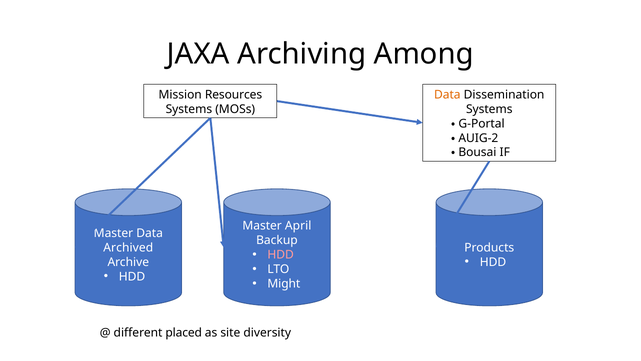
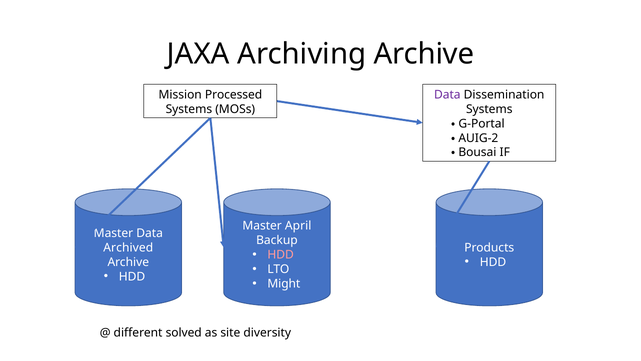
Archiving Among: Among -> Archive (424, 54)
Resources: Resources -> Processed (234, 95)
Data colour: orange -> purple (447, 95)
placed: placed -> solved (184, 332)
